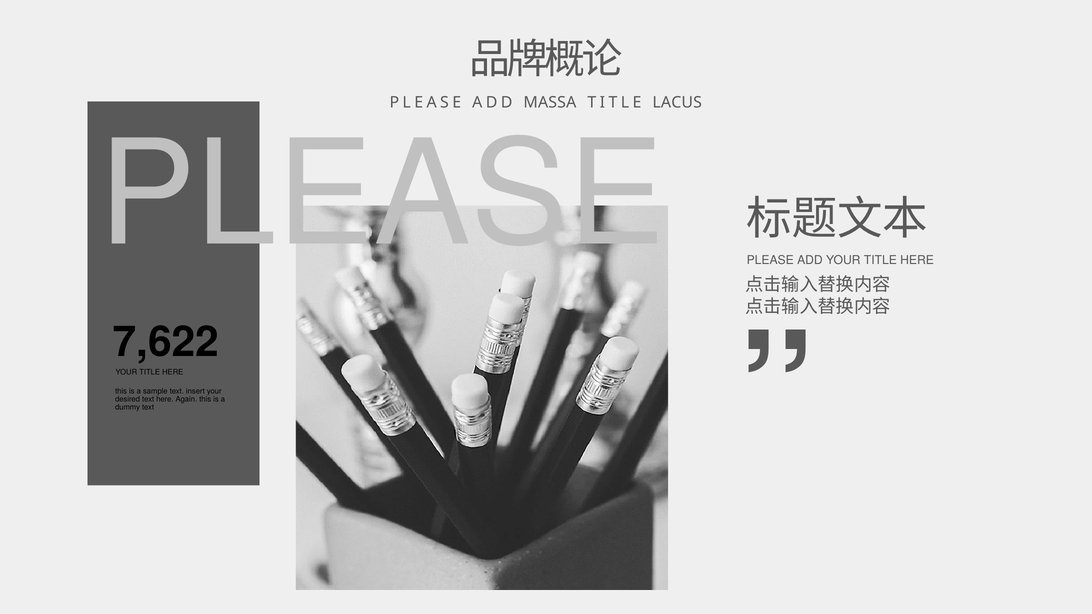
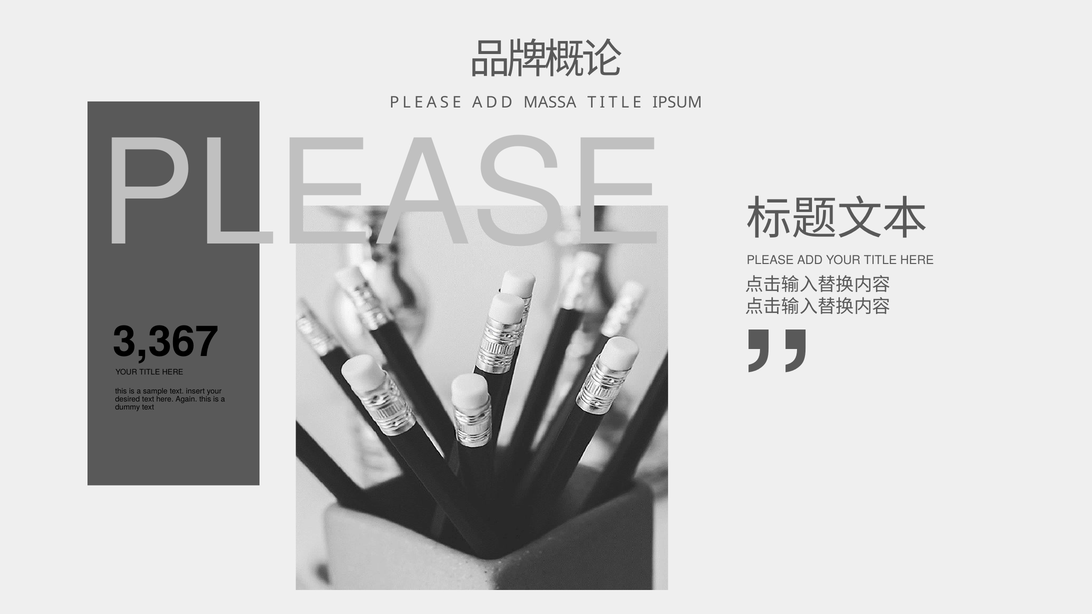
LACUS: LACUS -> IPSUM (677, 103)
7,622: 7,622 -> 3,367 (166, 342)
